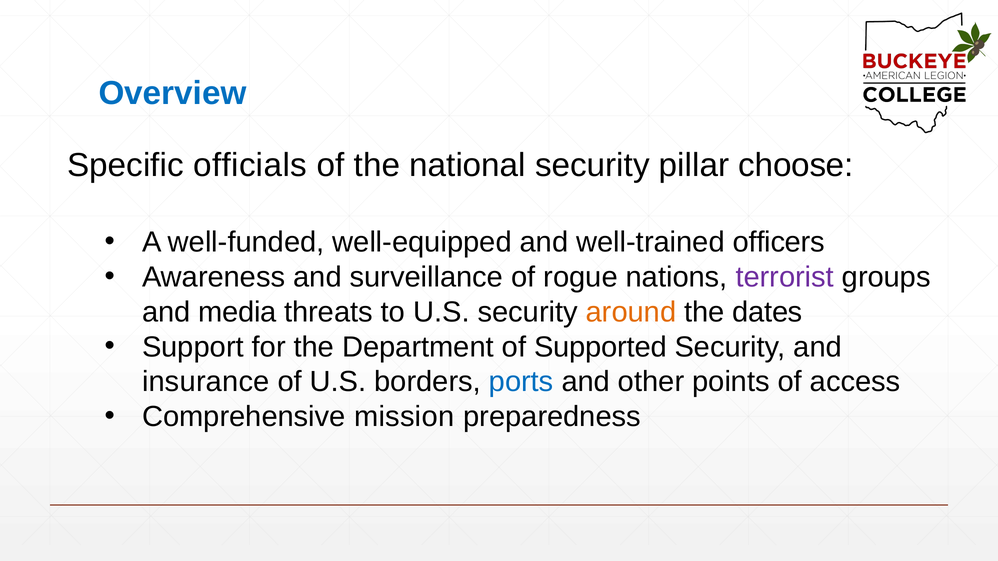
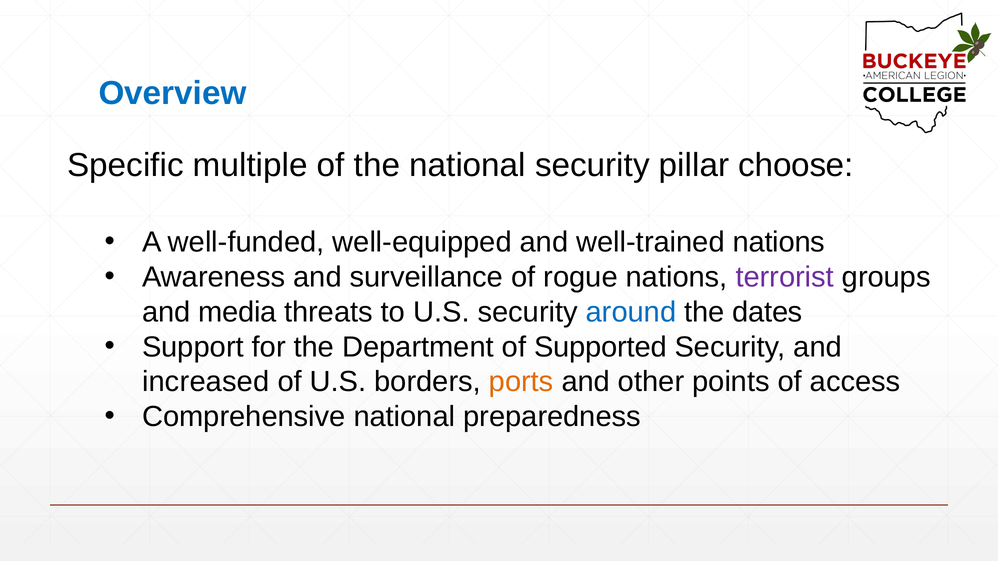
officials: officials -> multiple (250, 165)
well-trained officers: officers -> nations (779, 242)
around colour: orange -> blue (631, 312)
insurance: insurance -> increased (206, 382)
ports colour: blue -> orange (521, 382)
Comprehensive mission: mission -> national (404, 417)
